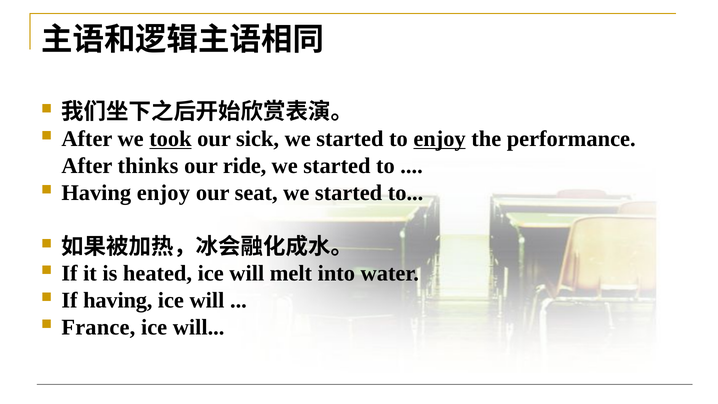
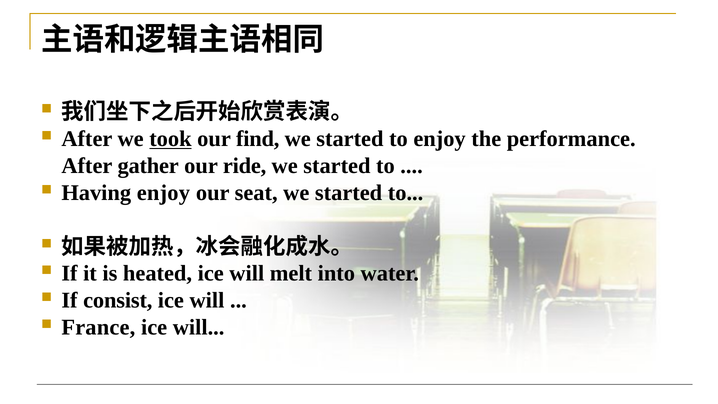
sick: sick -> find (258, 139)
enjoy underline: present -> none (440, 139)
thinks: thinks -> gather (148, 166)
If having: having -> consist (118, 300)
